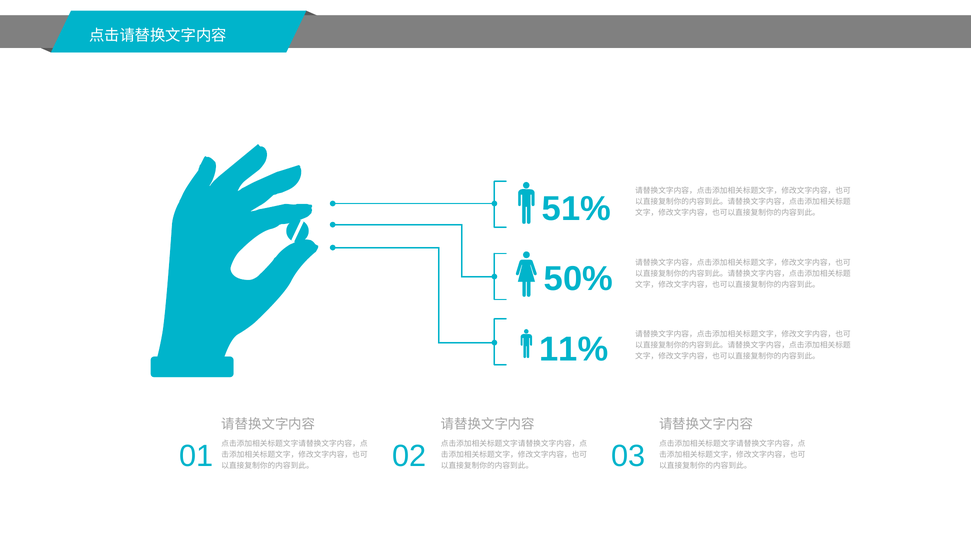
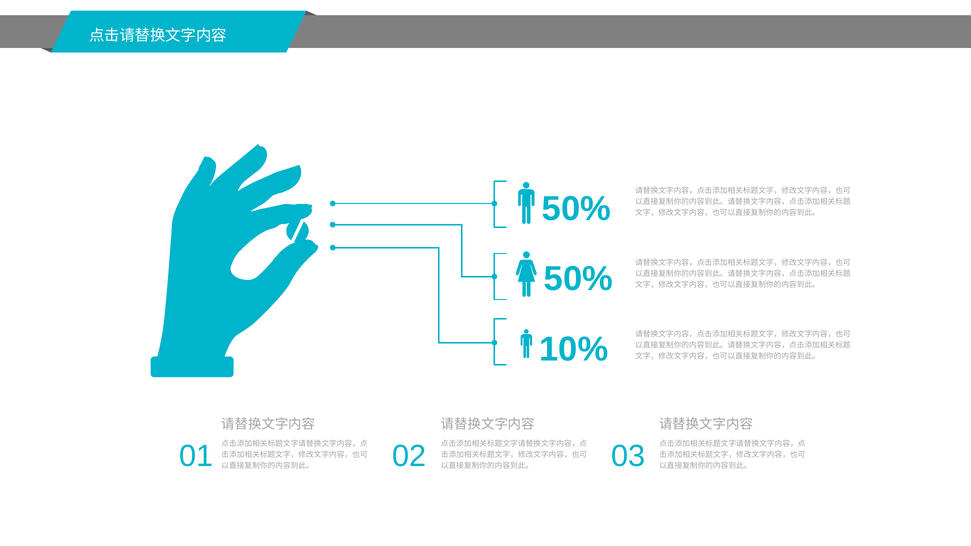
51%: 51% -> 50% (576, 209)
11%: 11% -> 10% (574, 349)
